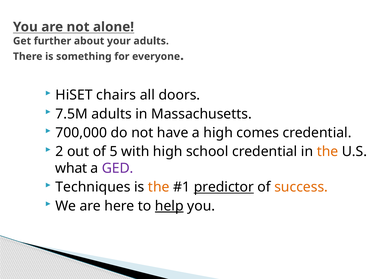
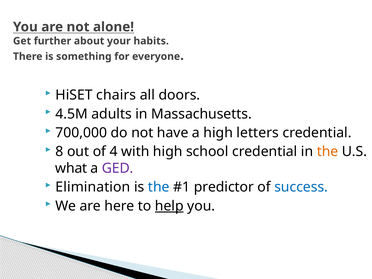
your adults: adults -> habits (151, 41)
7.5M: 7.5M -> 4.5M (72, 114)
comes: comes -> letters (258, 133)
2: 2 -> 8 (59, 152)
5: 5 -> 4 (114, 152)
Techniques: Techniques -> Elimination (93, 187)
the colour: orange -> blue (159, 187)
predictor underline: present -> none (224, 187)
success colour: orange -> blue (301, 187)
